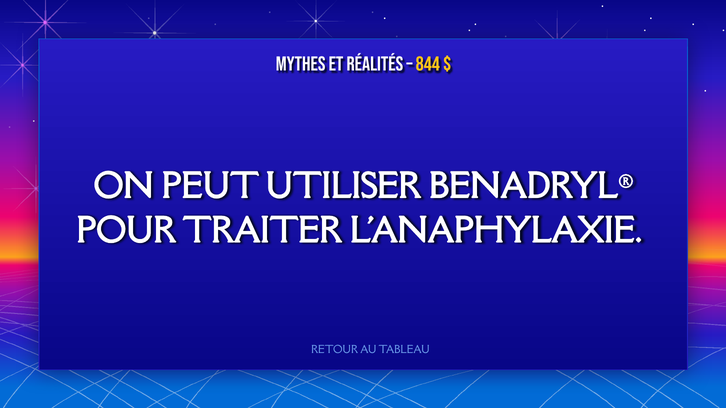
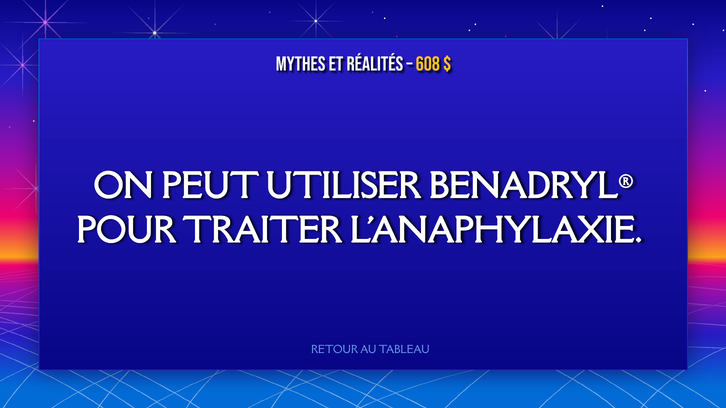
844: 844 -> 608 (428, 64)
